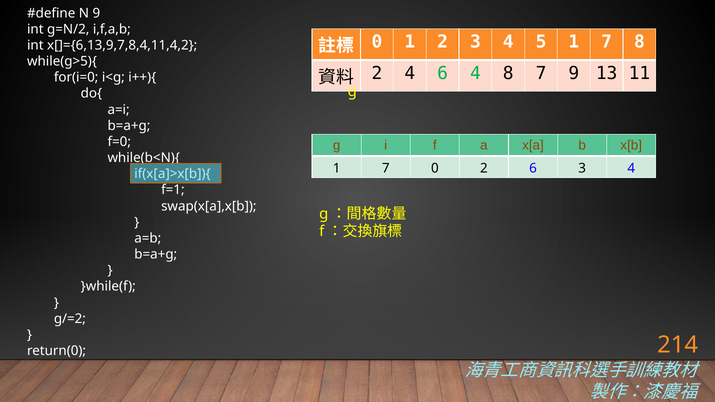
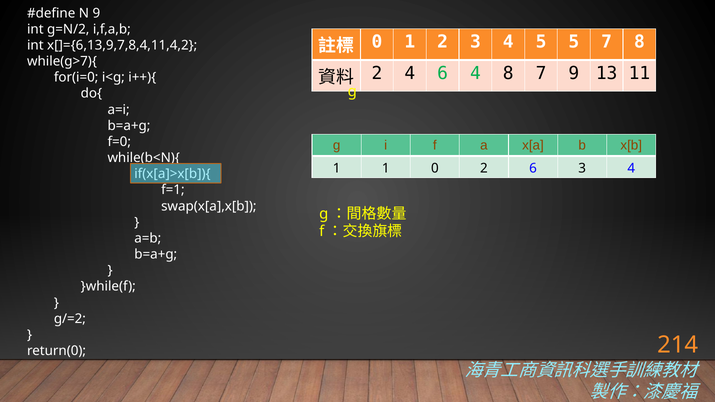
5 1: 1 -> 5 (574, 42)
while(g>5){: while(g>5){ -> while(g>7){ (62, 61)
7: 7 -> 1 (386, 169)
